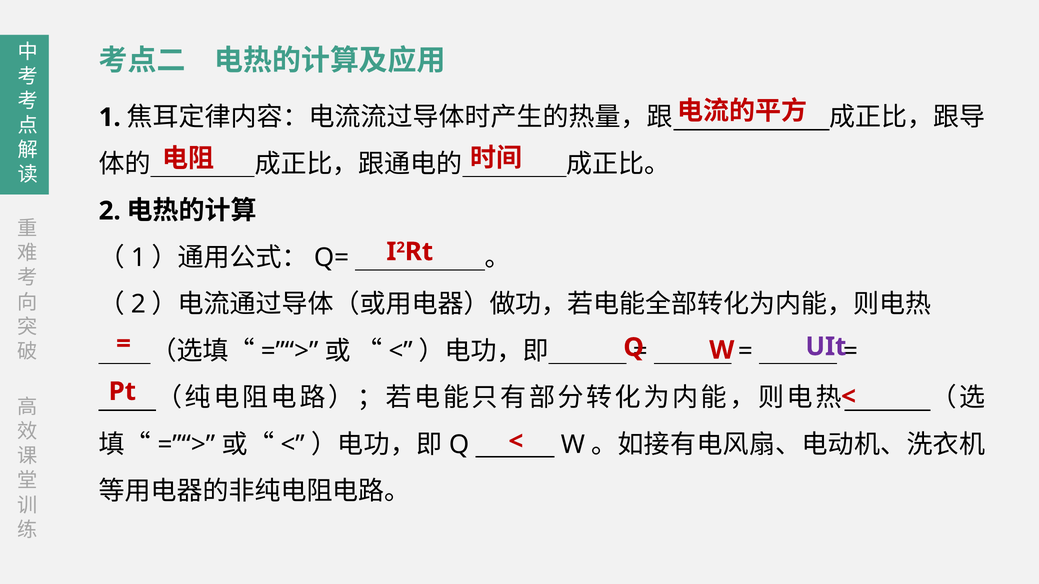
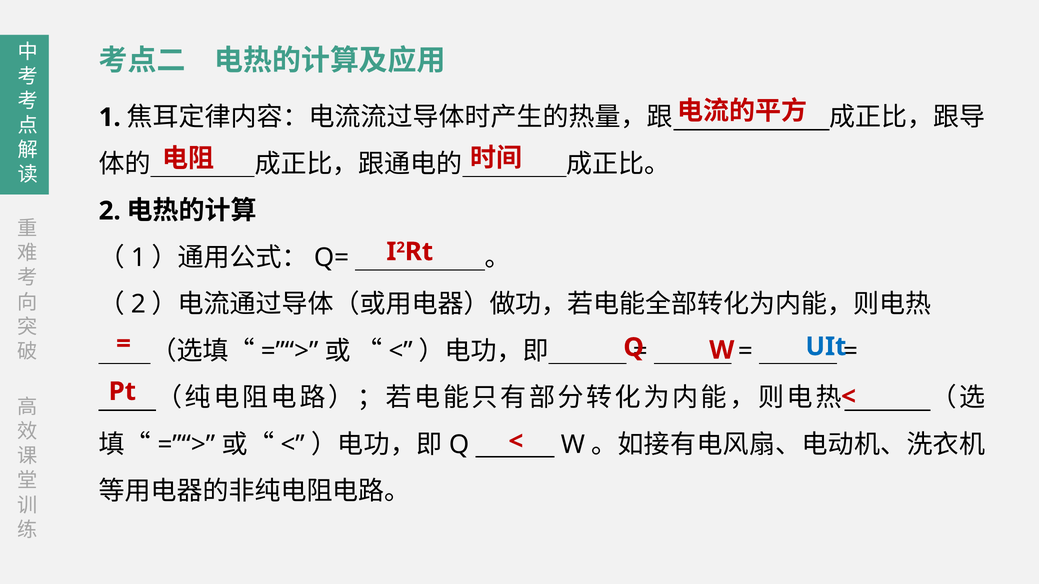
UIt colour: purple -> blue (826, 347)
